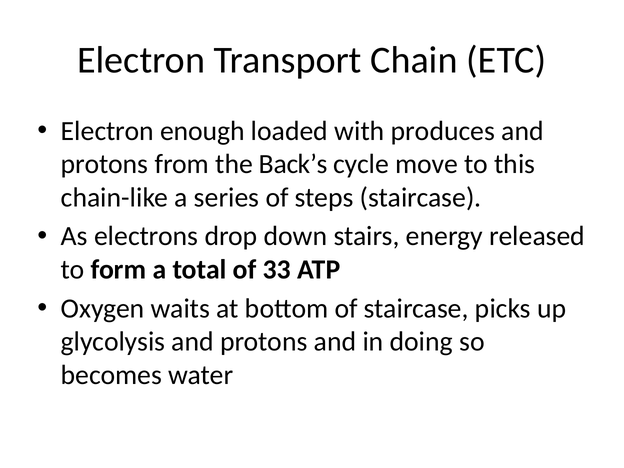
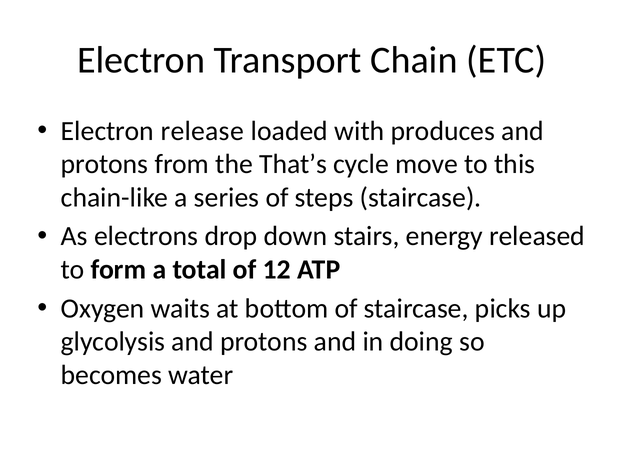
enough: enough -> release (202, 131)
Back’s: Back’s -> That’s (293, 164)
33: 33 -> 12 (277, 270)
